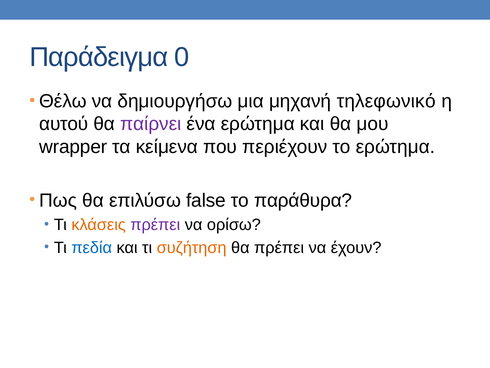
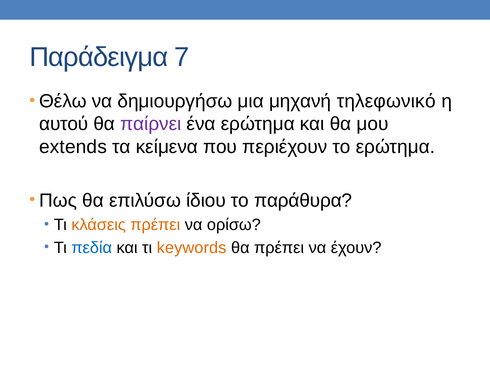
0: 0 -> 7 (182, 57)
wrapper: wrapper -> extends (73, 147)
false: false -> ίδιου (206, 200)
πρέπει colour: purple -> orange (155, 224)
συζήτηση: συζήτηση -> keywords (192, 247)
